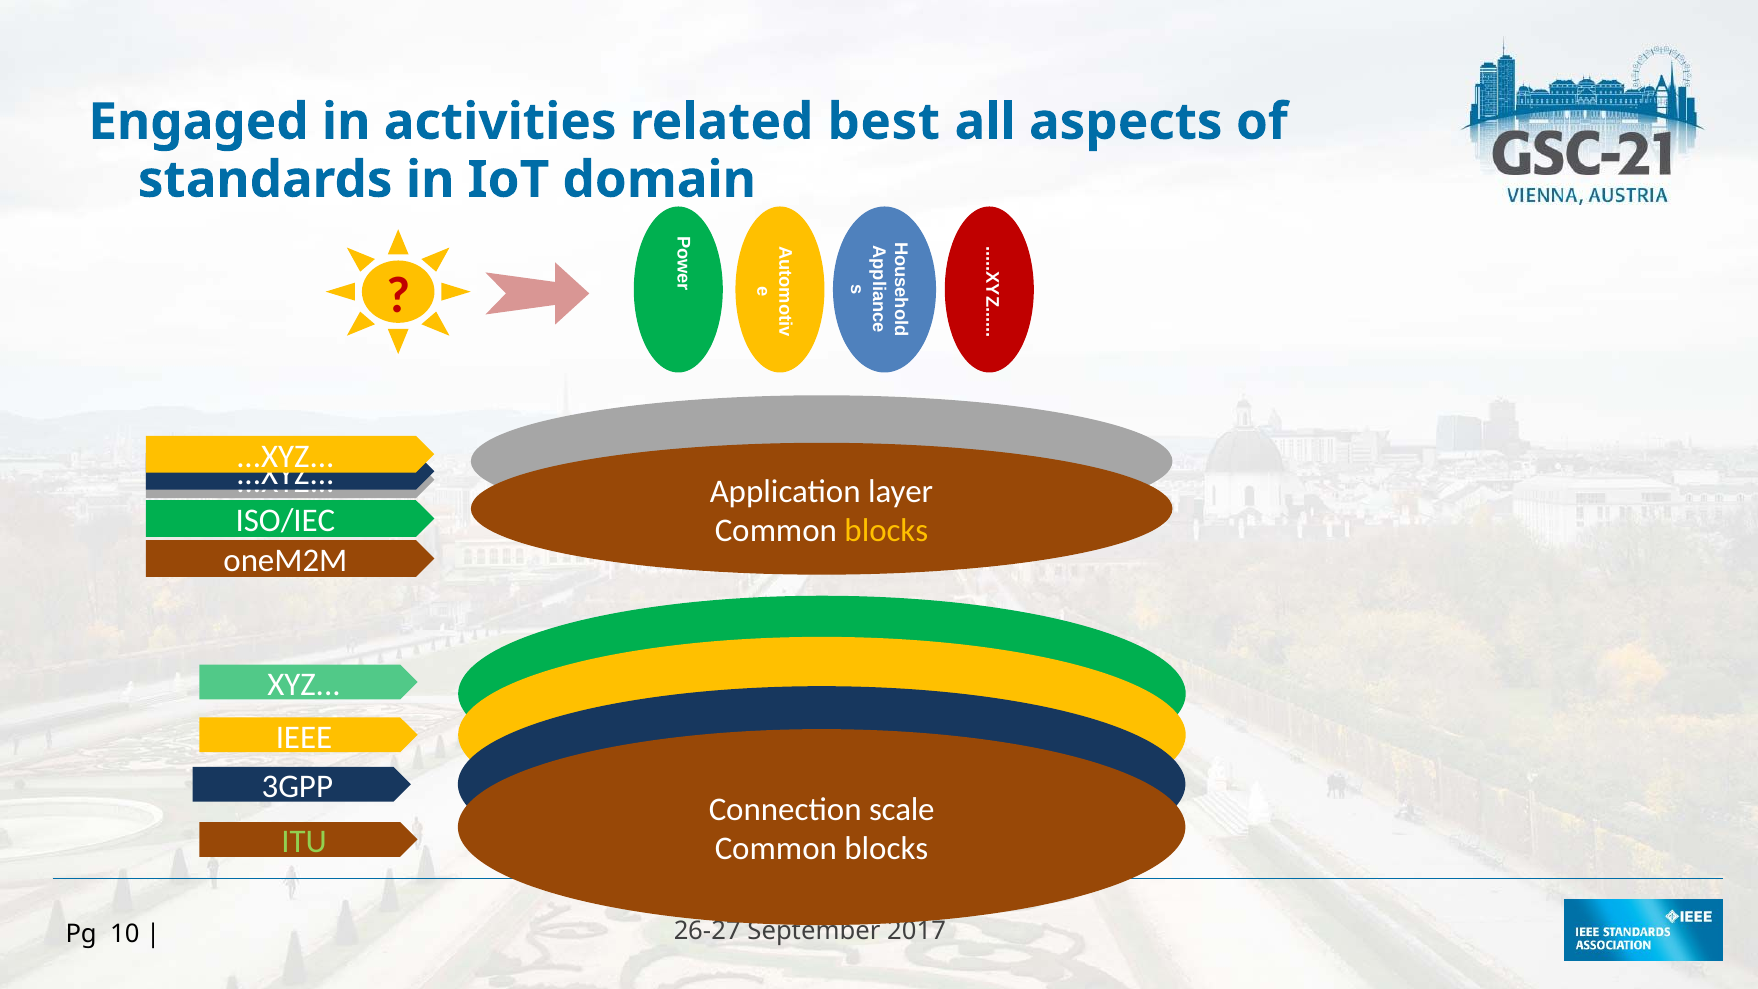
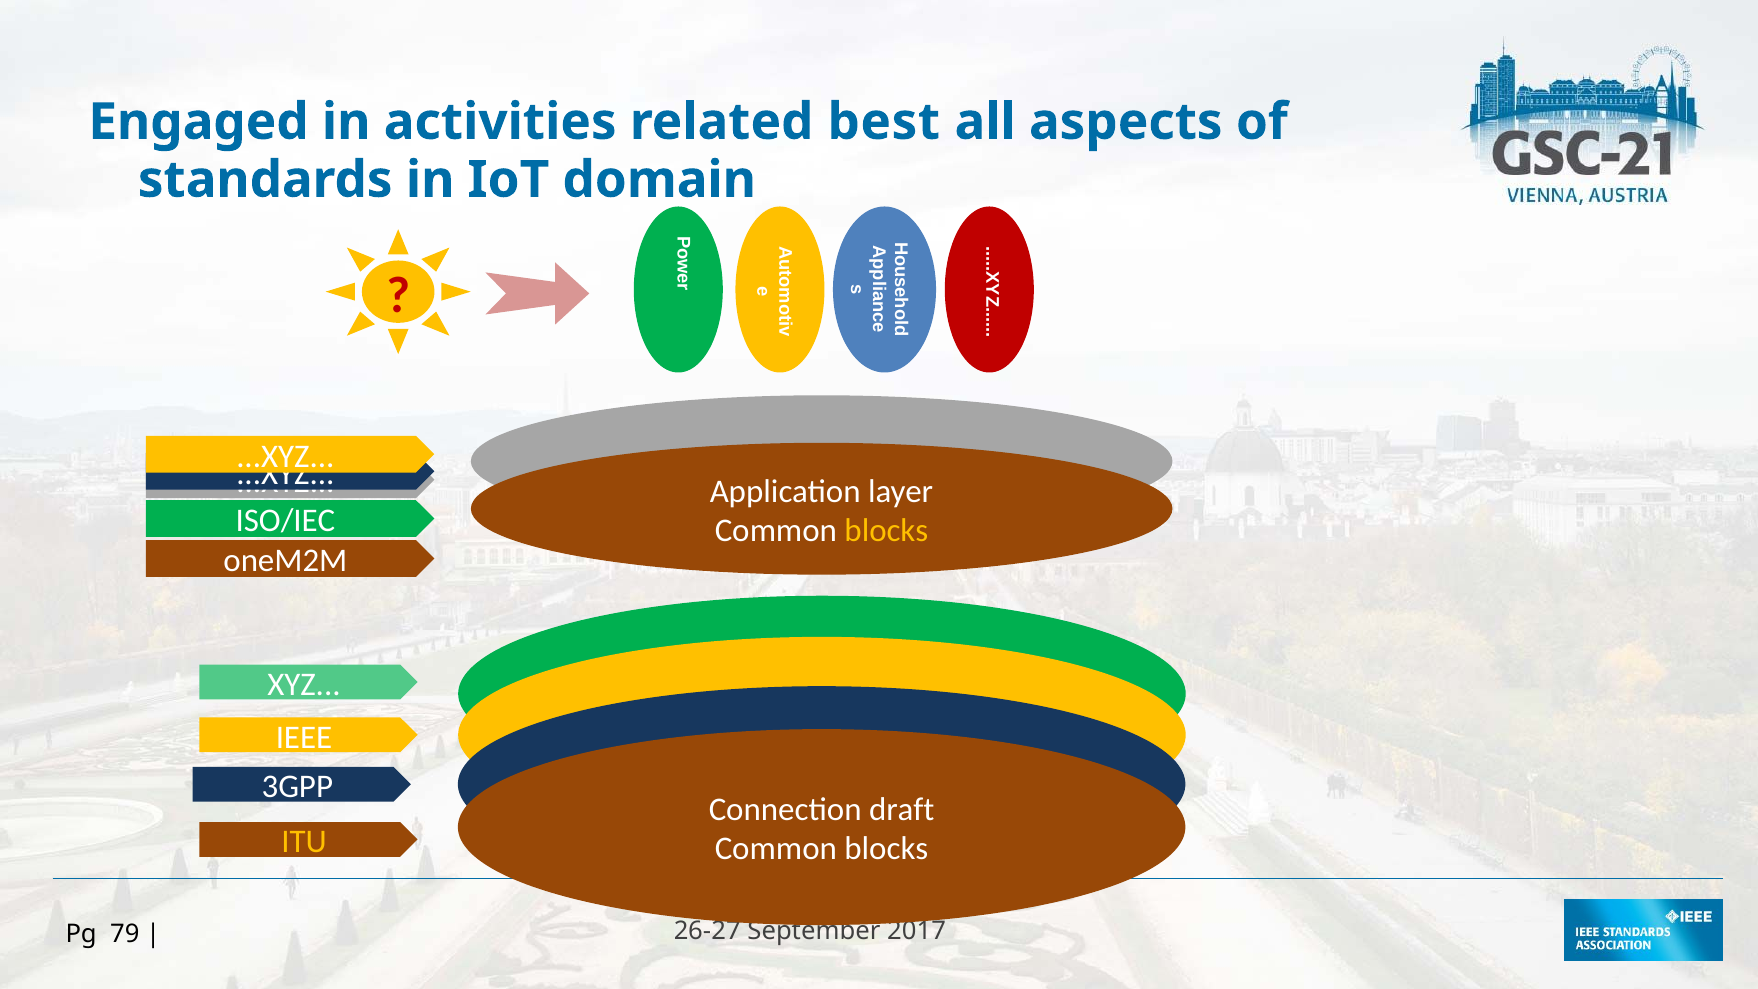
scale: scale -> draft (902, 810)
ITU colour: light green -> yellow (304, 842)
10: 10 -> 79 (125, 935)
